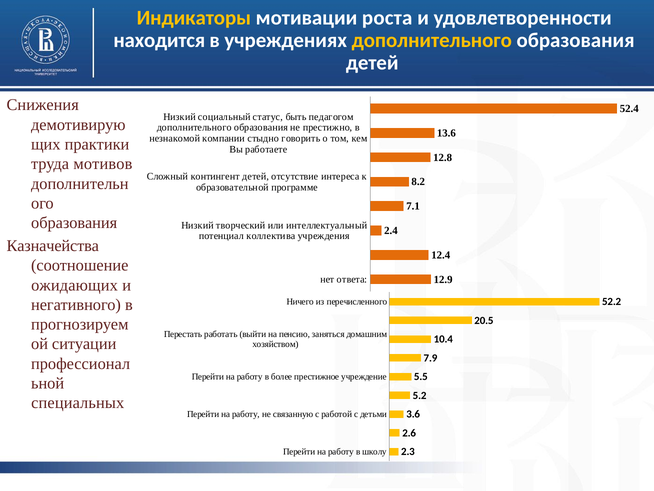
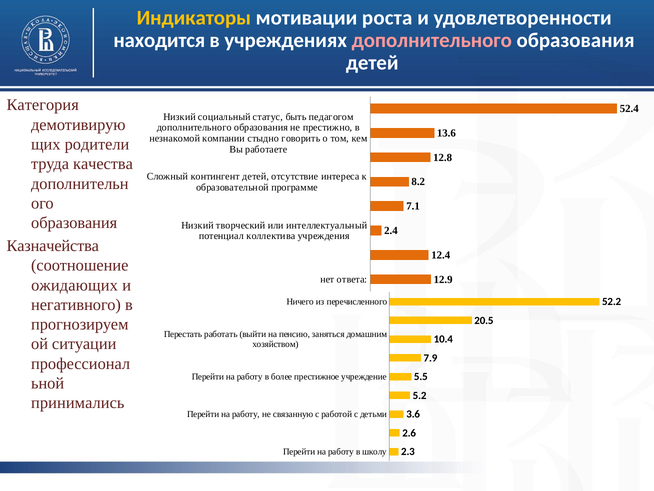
дополнительного colour: yellow -> pink (432, 40)
Снижения: Снижения -> Категория (43, 105)
практики: практики -> родители (97, 144)
мотивов: мотивов -> качества (103, 164)
специальных: специальных -> принимались (78, 403)
